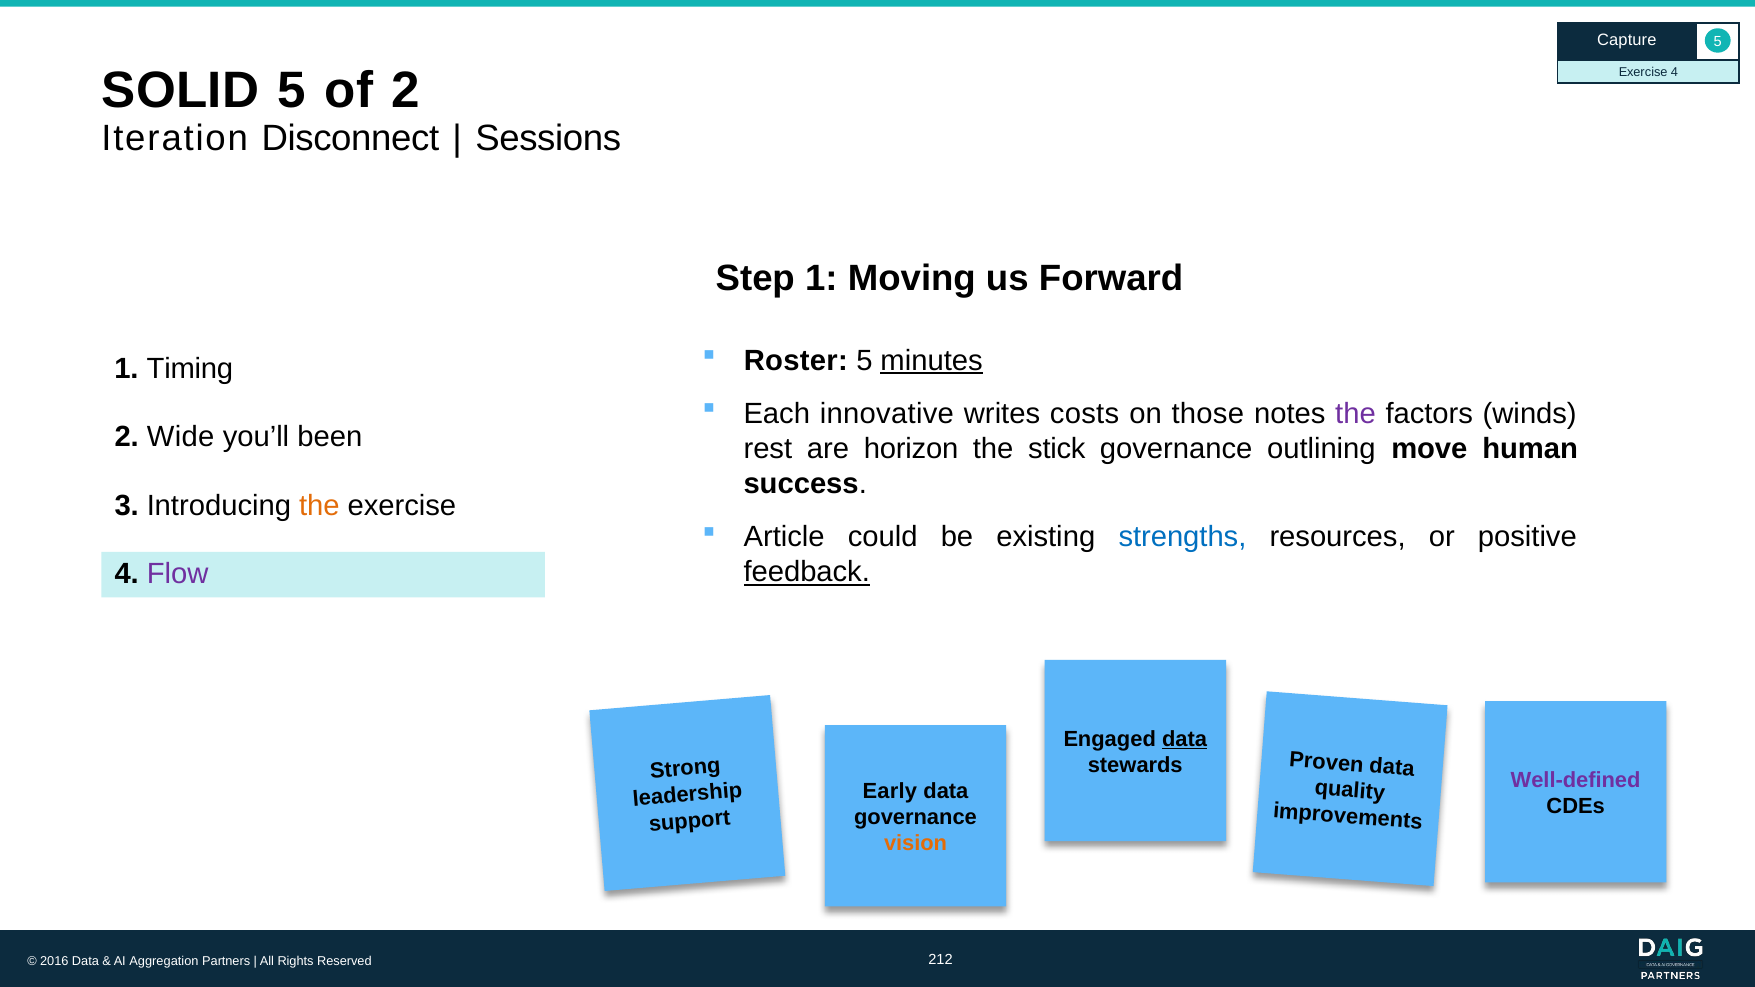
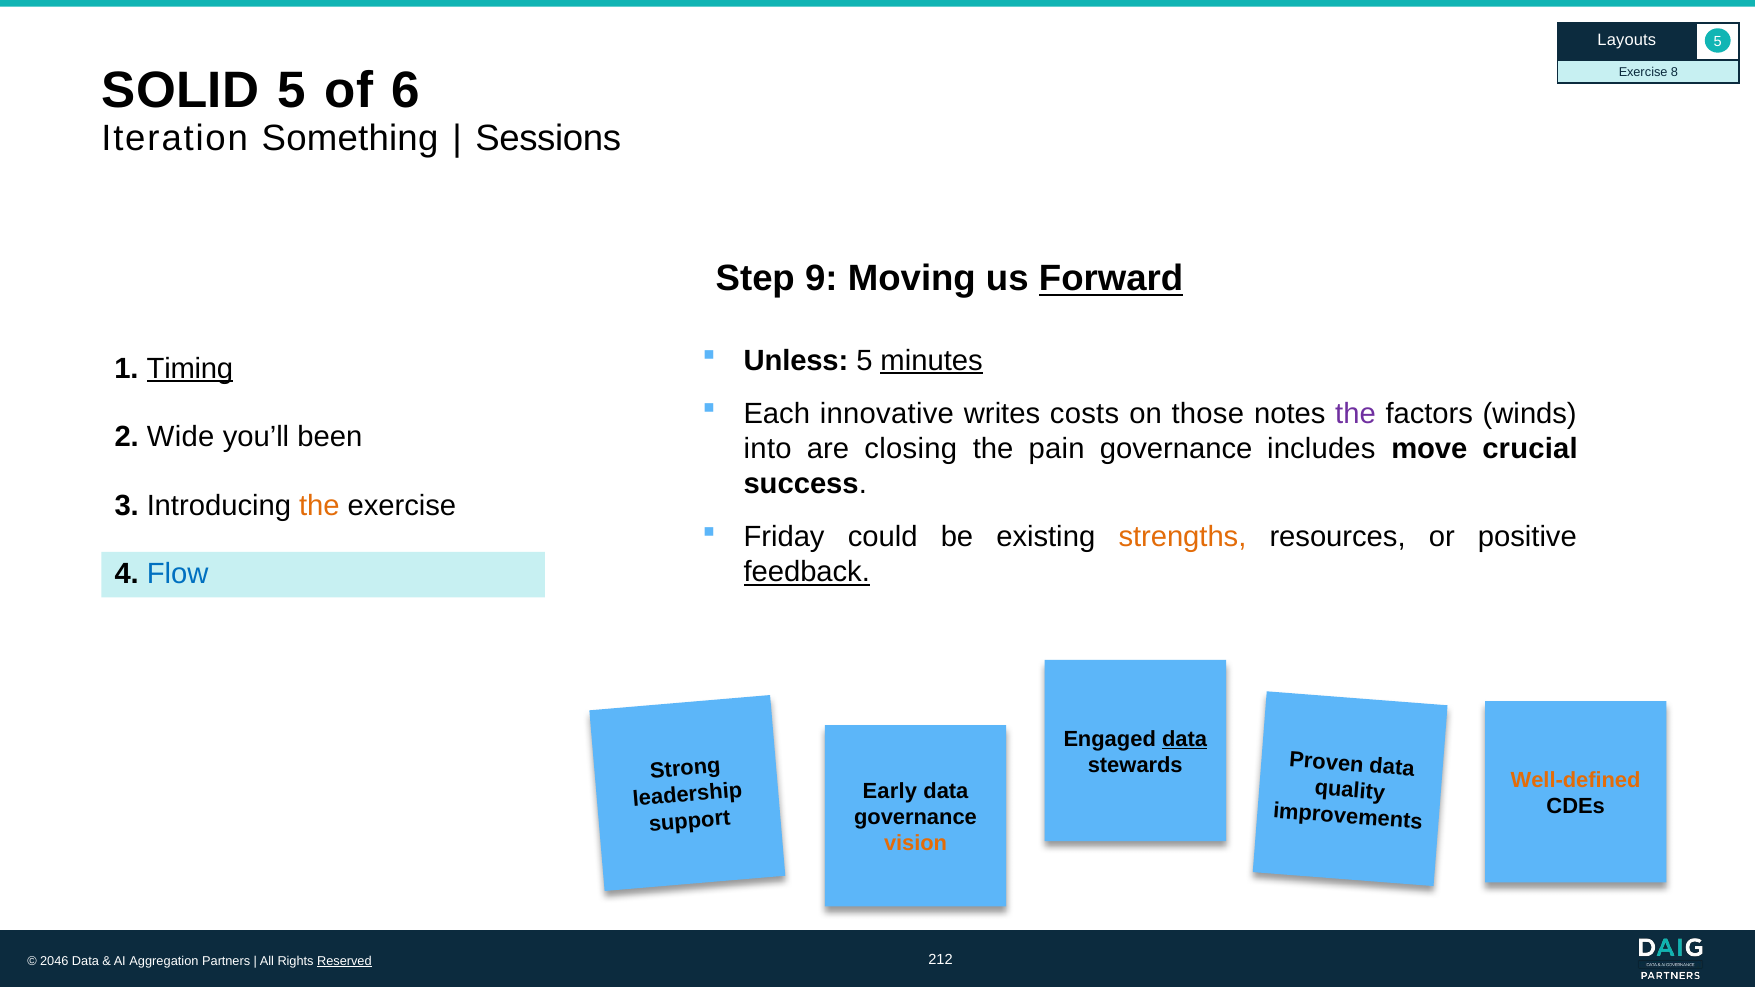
Capture: Capture -> Layouts (1627, 40)
4: 4 -> 8 (1675, 73)
of 2: 2 -> 6 (406, 91)
Disconnect: Disconnect -> Something (350, 138)
Step 1: 1 -> 9 (821, 279)
Forward underline: none -> present (1111, 279)
Roster: Roster -> Unless (796, 360)
Timing underline: none -> present (190, 369)
rest: rest -> into (768, 449)
horizon: horizon -> closing (911, 449)
stick: stick -> pain (1057, 449)
outlining: outlining -> includes (1321, 449)
human: human -> crucial (1530, 449)
Article: Article -> Friday (784, 537)
strengths colour: blue -> orange (1182, 537)
Flow colour: purple -> blue (178, 574)
Well-defined colour: purple -> orange (1576, 780)
2016: 2016 -> 2046 (54, 962)
Reserved underline: none -> present (344, 962)
